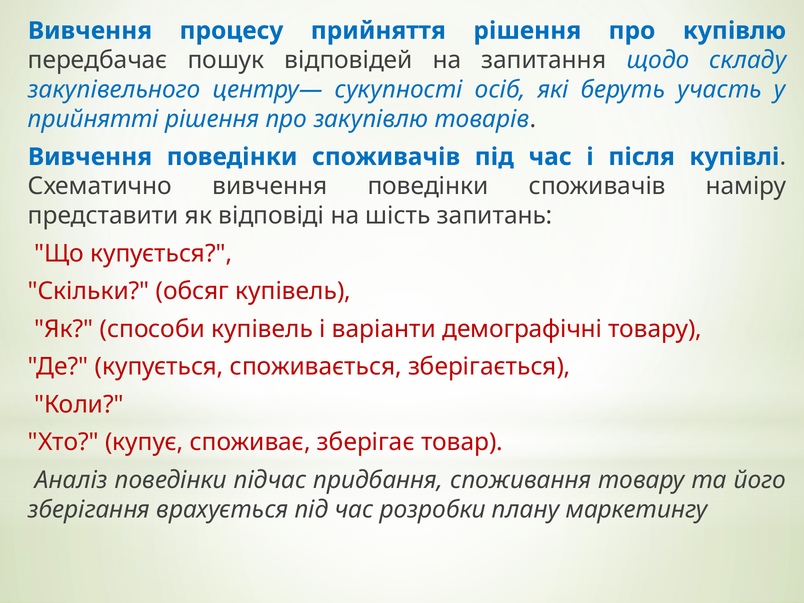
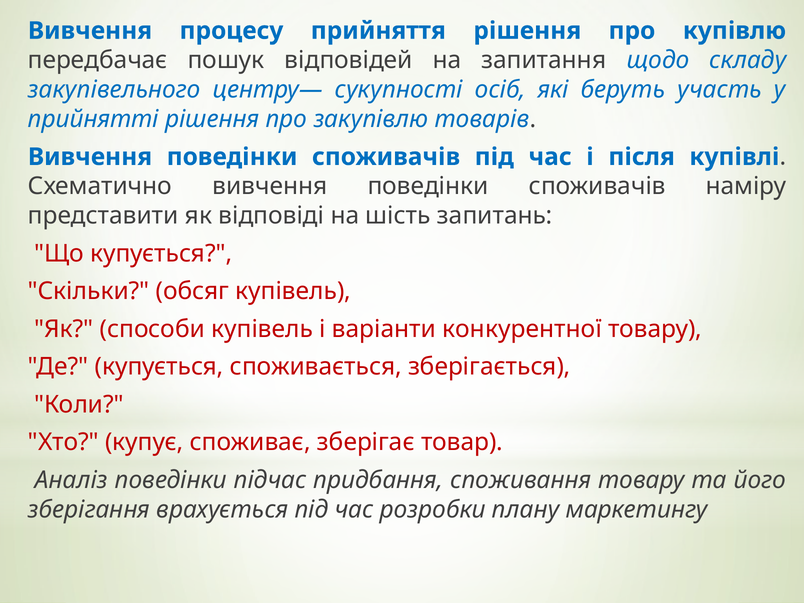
демографічні: демографічні -> конкурентної (522, 329)
